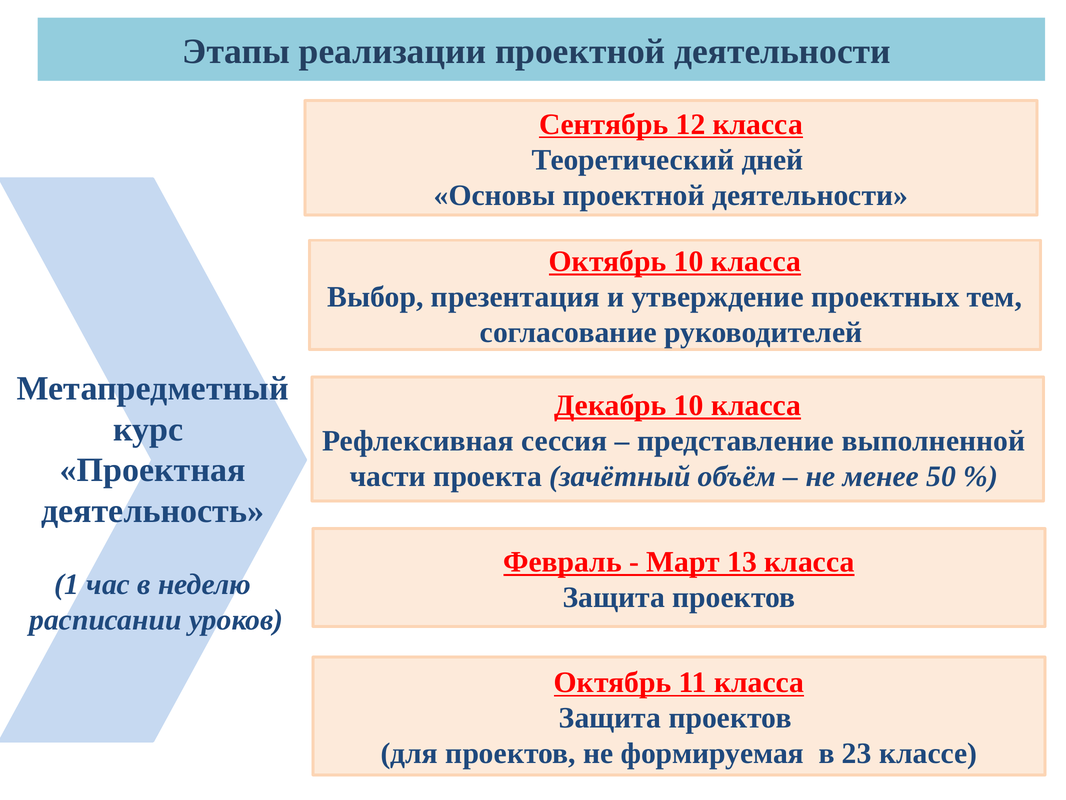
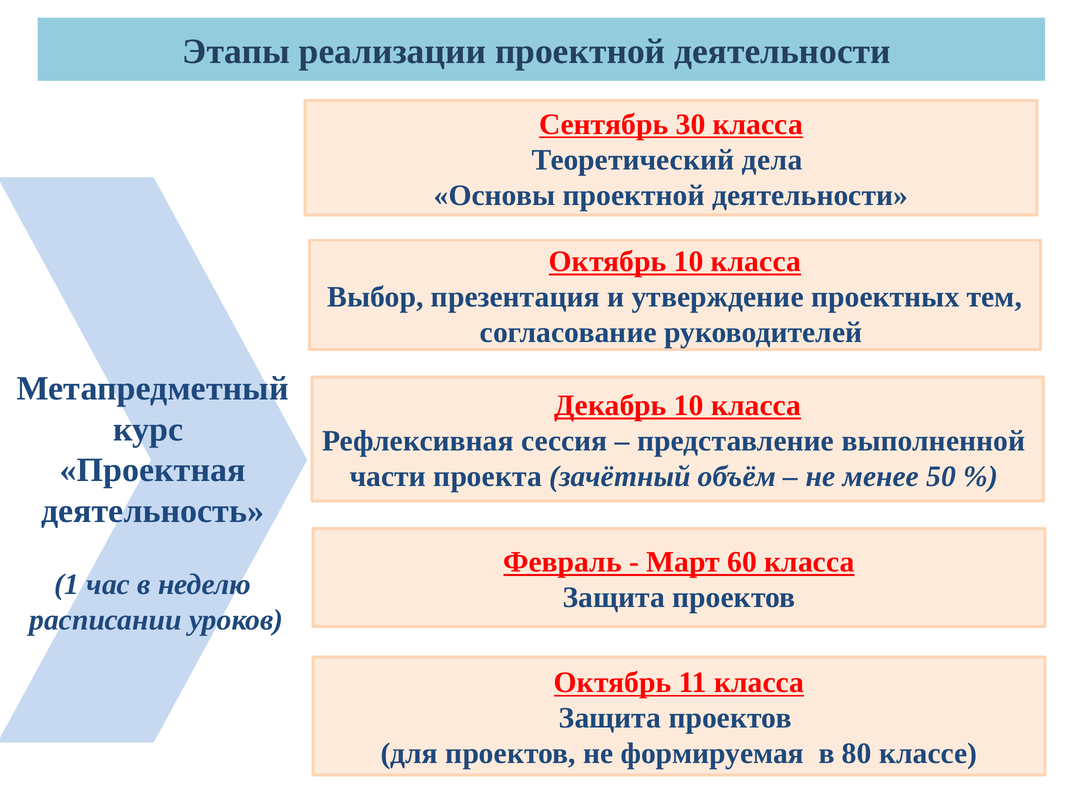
12: 12 -> 30 (690, 124)
дней: дней -> дела (772, 160)
13: 13 -> 60 (742, 562)
23: 23 -> 80 (857, 753)
